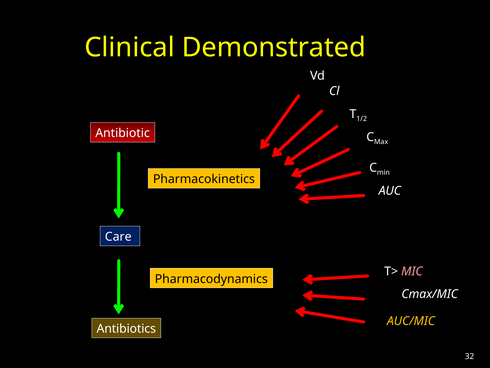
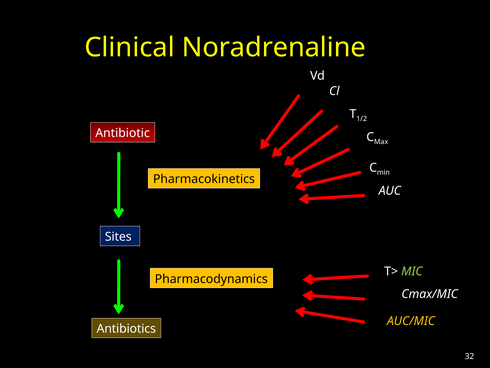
Demonstrated: Demonstrated -> Noradrenaline (274, 47)
Care: Care -> Sites (118, 236)
MIC colour: pink -> light green (412, 271)
